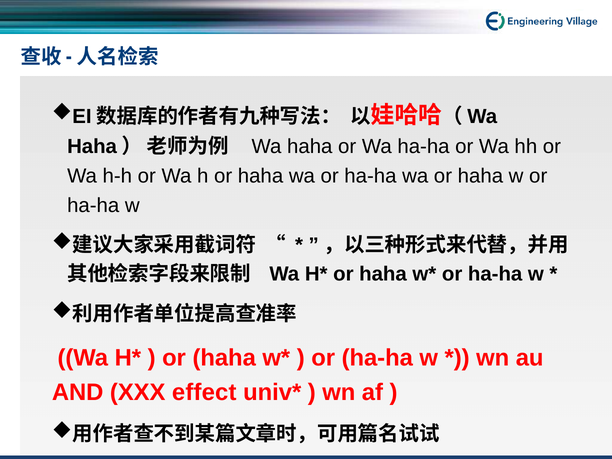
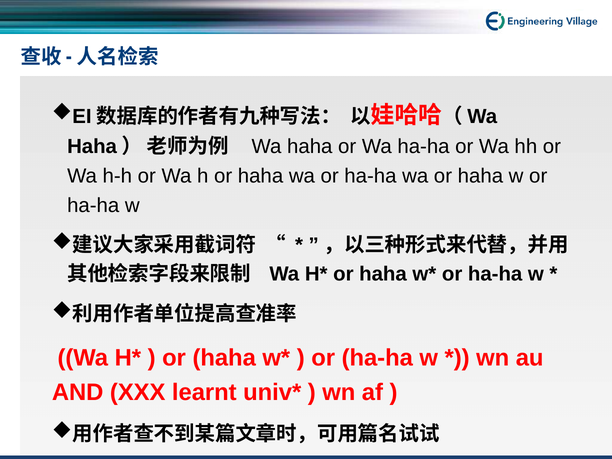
effect: effect -> learnt (204, 392)
